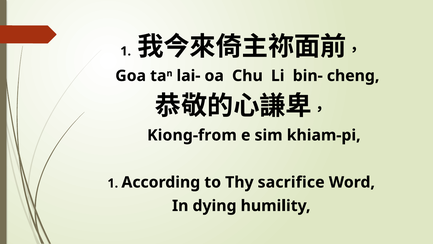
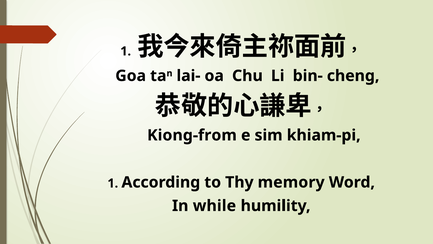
sacrifice: sacrifice -> memory (291, 182)
dying: dying -> while (214, 205)
